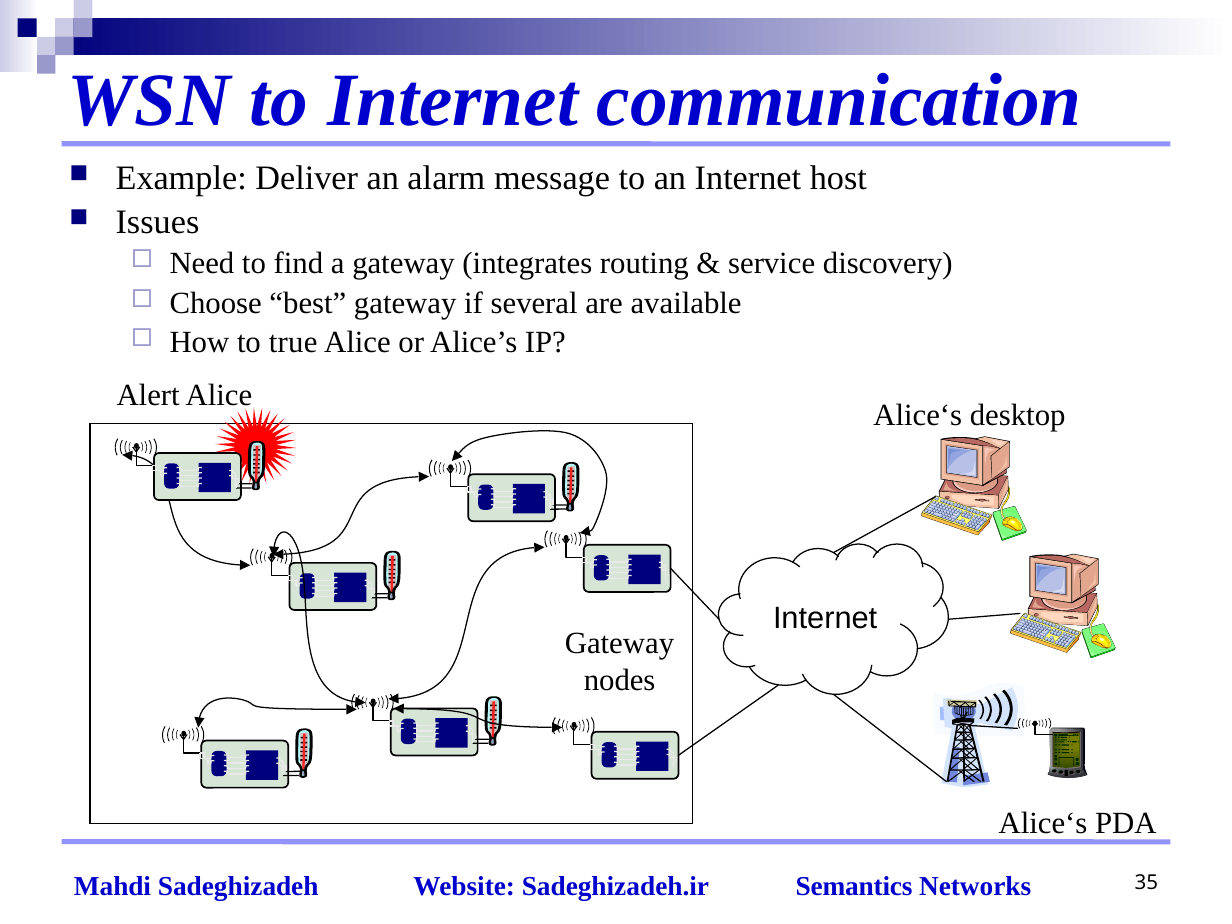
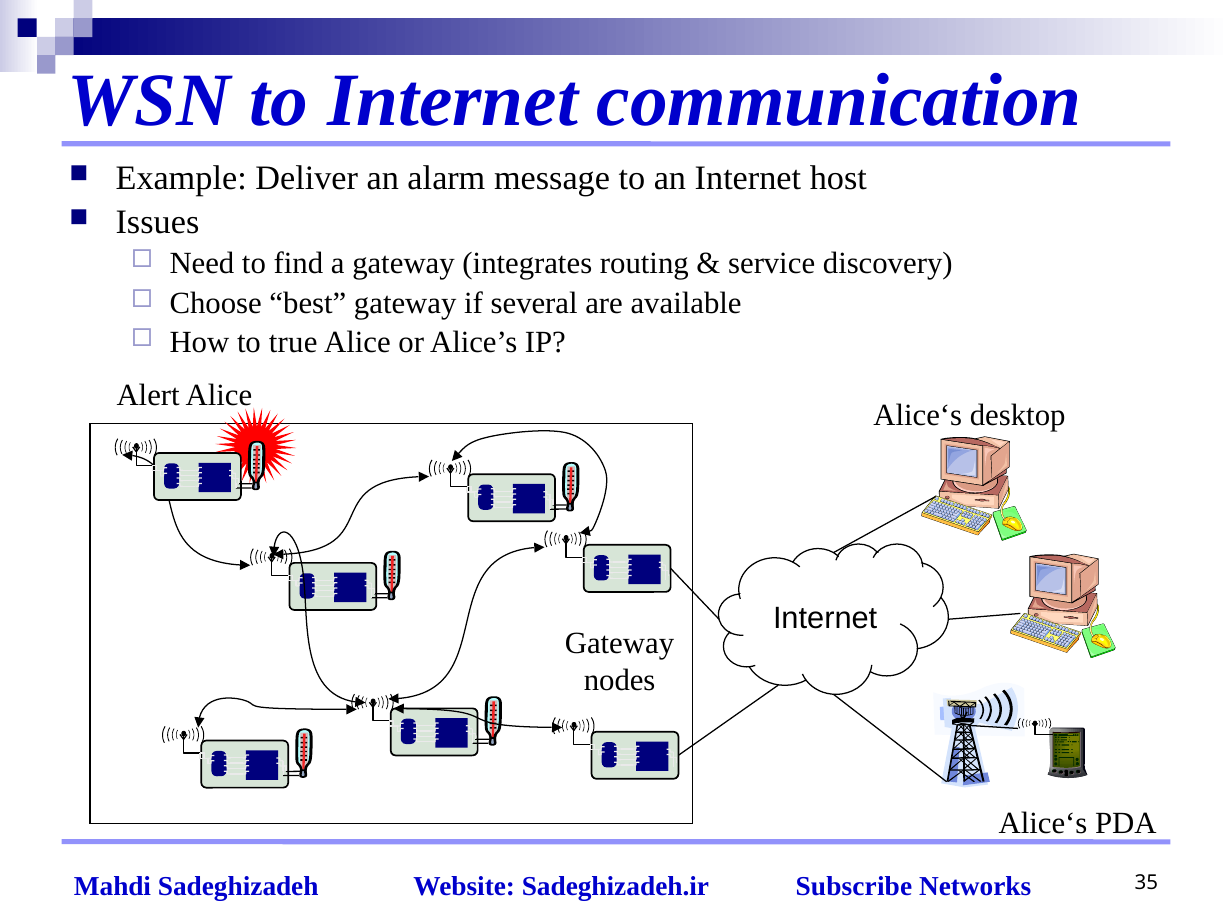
Semantics: Semantics -> Subscribe (854, 886)
